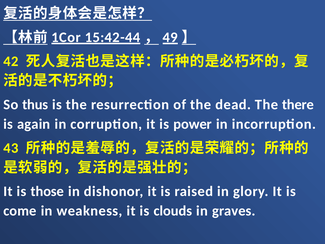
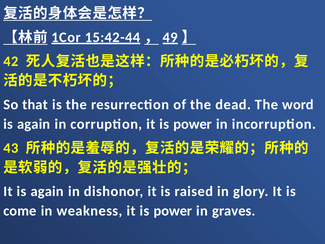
thus: thus -> that (35, 105)
there: there -> word (298, 105)
It is those: those -> again (47, 191)
weakness it is clouds: clouds -> power (173, 211)
